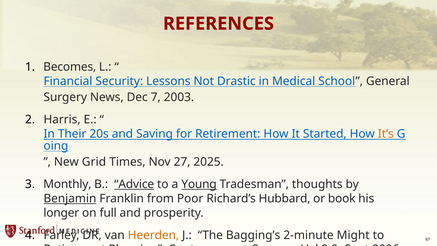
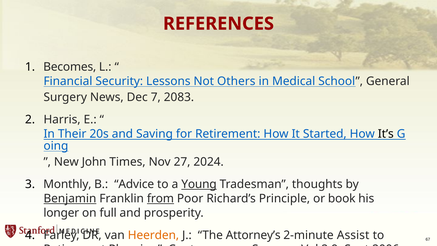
Drastic: Drastic -> Others (236, 81)
2003: 2003 -> 2083 (179, 97)
It’s colour: orange -> black (386, 134)
Grid: Grid -> John (94, 162)
2025: 2025 -> 2024 (209, 162)
Advice underline: present -> none (134, 184)
from underline: none -> present (160, 198)
Hubbard: Hubbard -> Principle (284, 198)
Bagging’s: Bagging’s -> Attorney’s (253, 235)
Might: Might -> Assist (353, 235)
